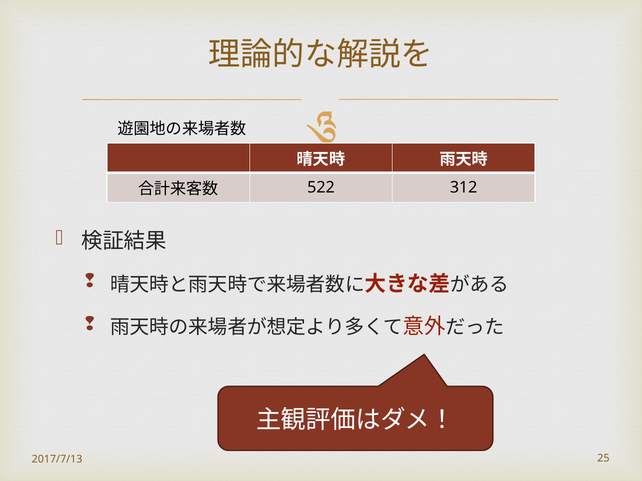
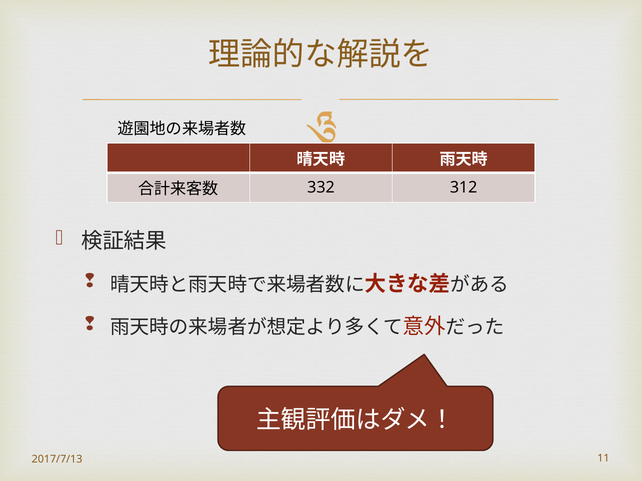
522: 522 -> 332 (321, 188)
25: 25 -> 11 (603, 459)
